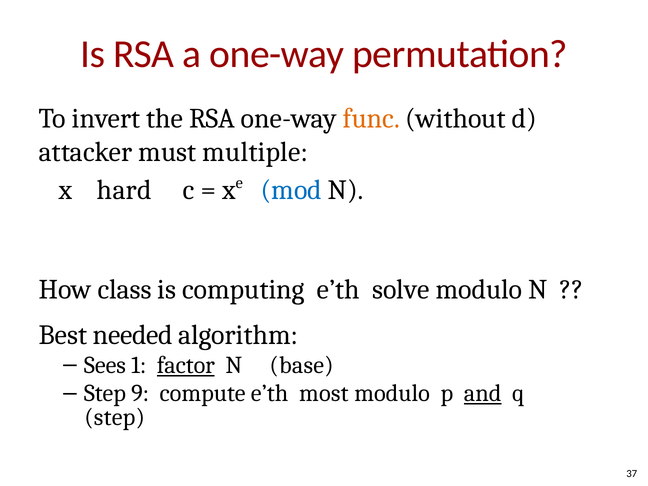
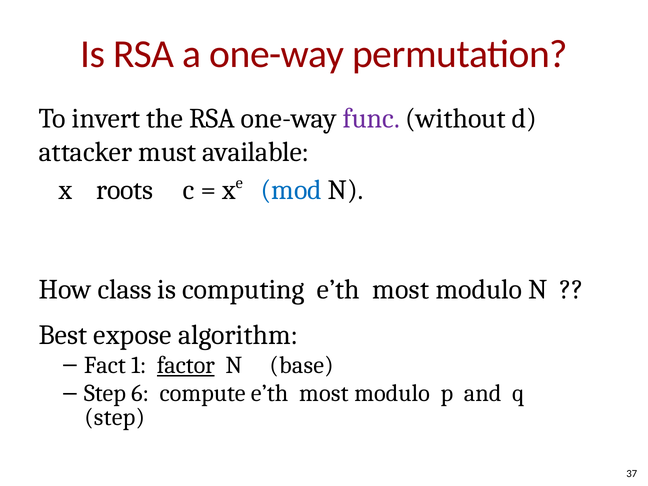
func colour: orange -> purple (371, 119)
multiple: multiple -> available (256, 152)
hard: hard -> roots (125, 190)
computing e’th solve: solve -> most (401, 290)
needed: needed -> expose (133, 335)
Sees: Sees -> Fact (105, 365)
9: 9 -> 6 (140, 393)
and underline: present -> none (483, 393)
